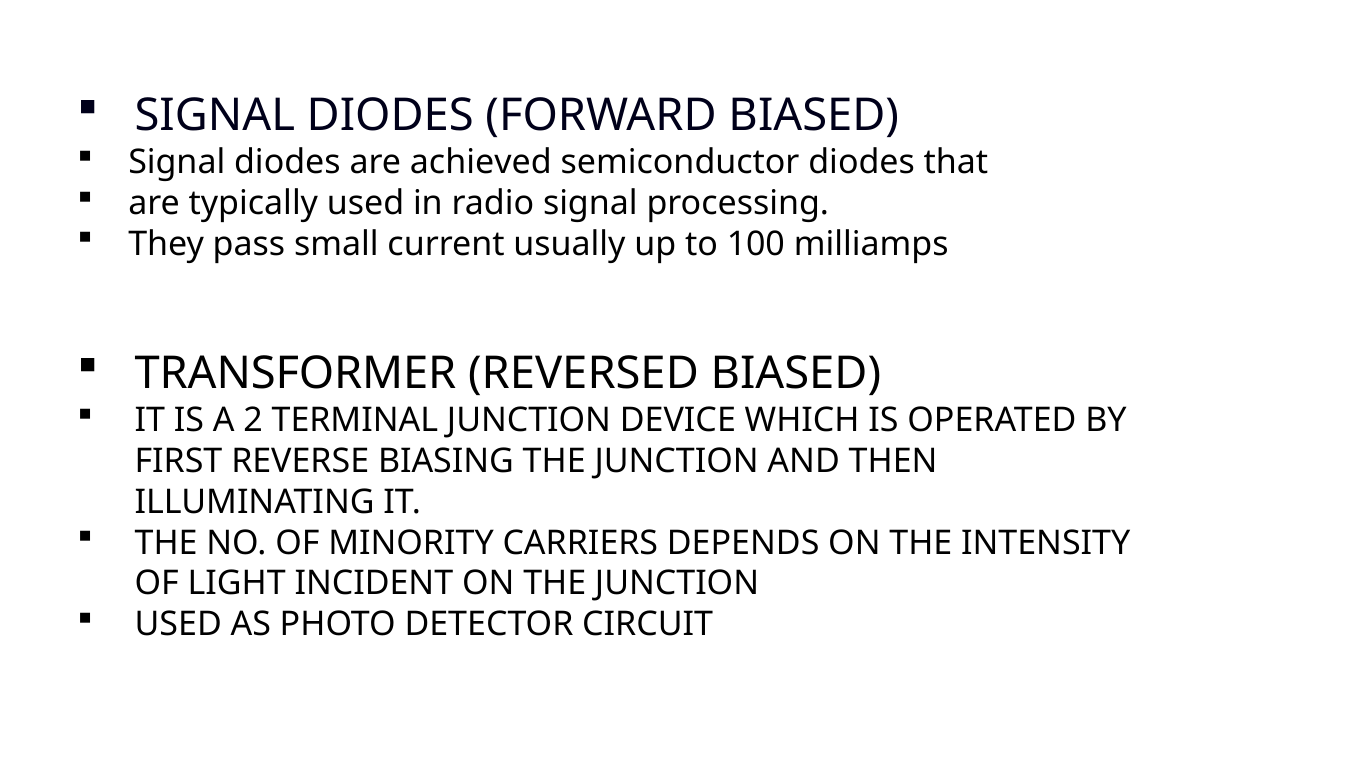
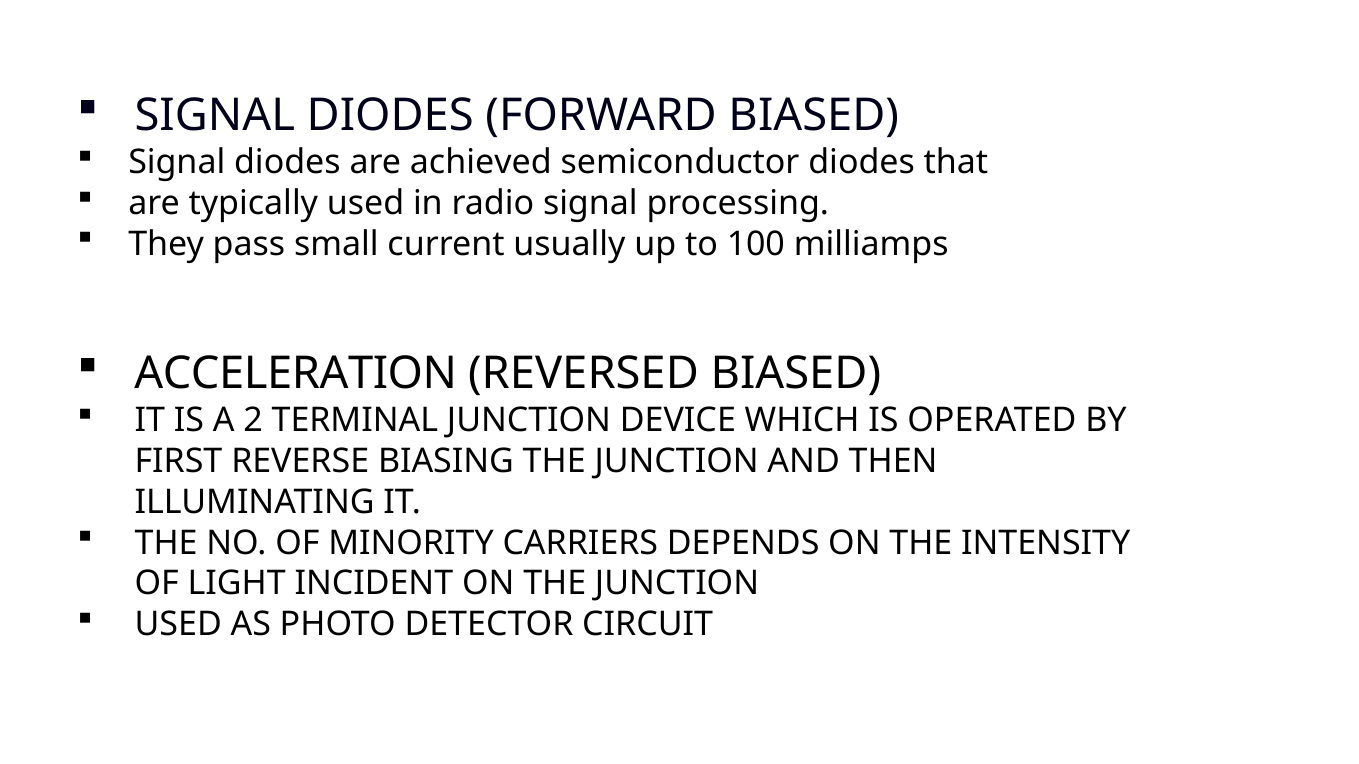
TRANSFORMER: TRANSFORMER -> ACCELERATION (296, 374)
